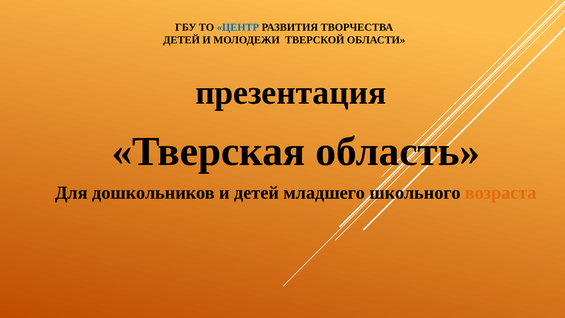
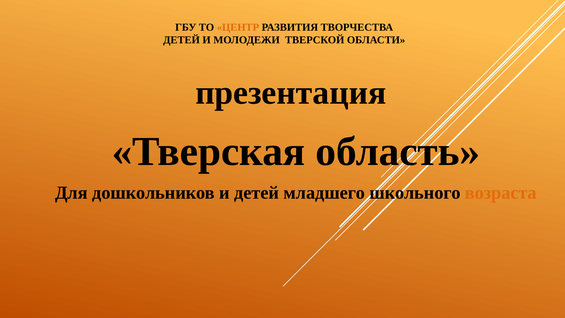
ЦЕНТР colour: blue -> orange (238, 27)
